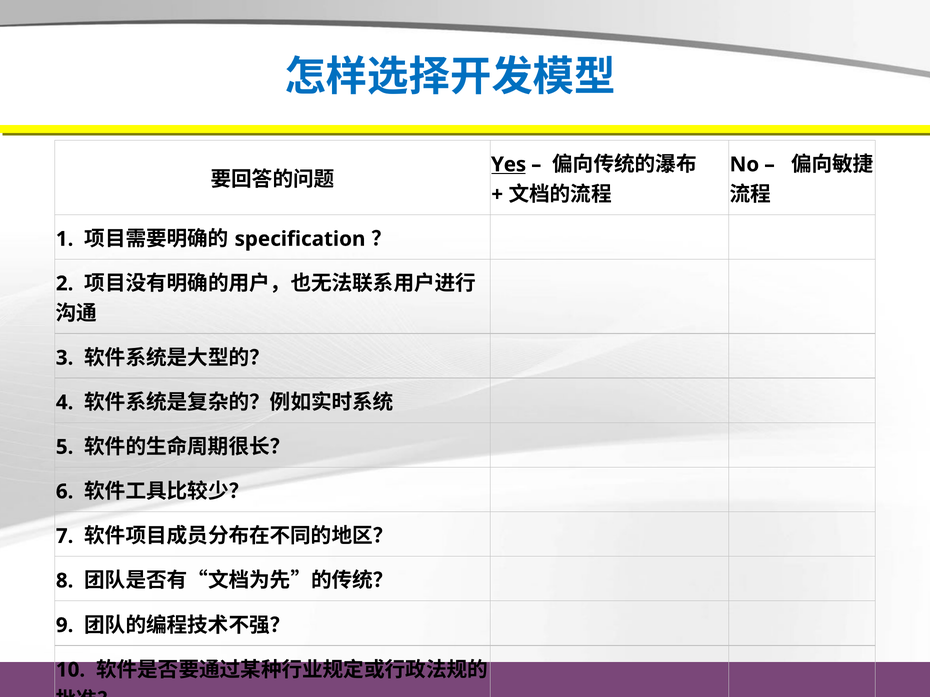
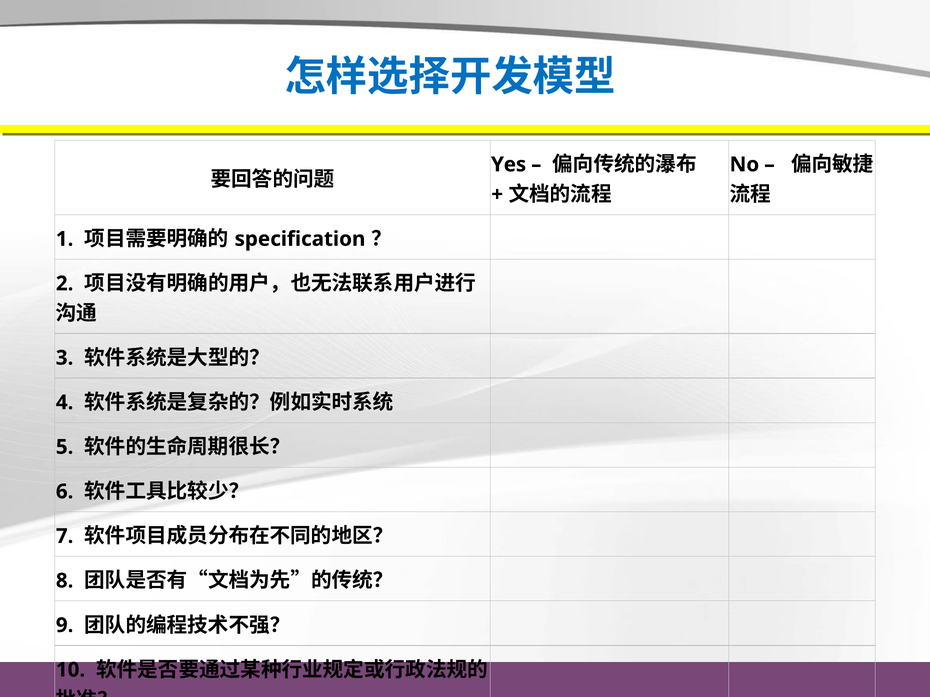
Yes underline: present -> none (509, 165)
